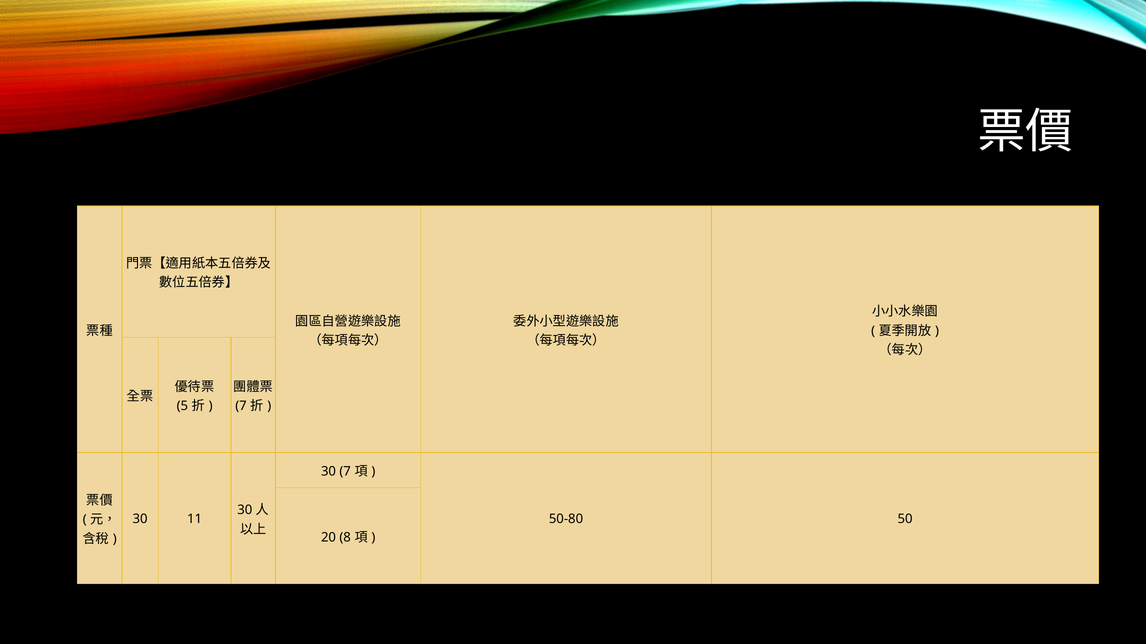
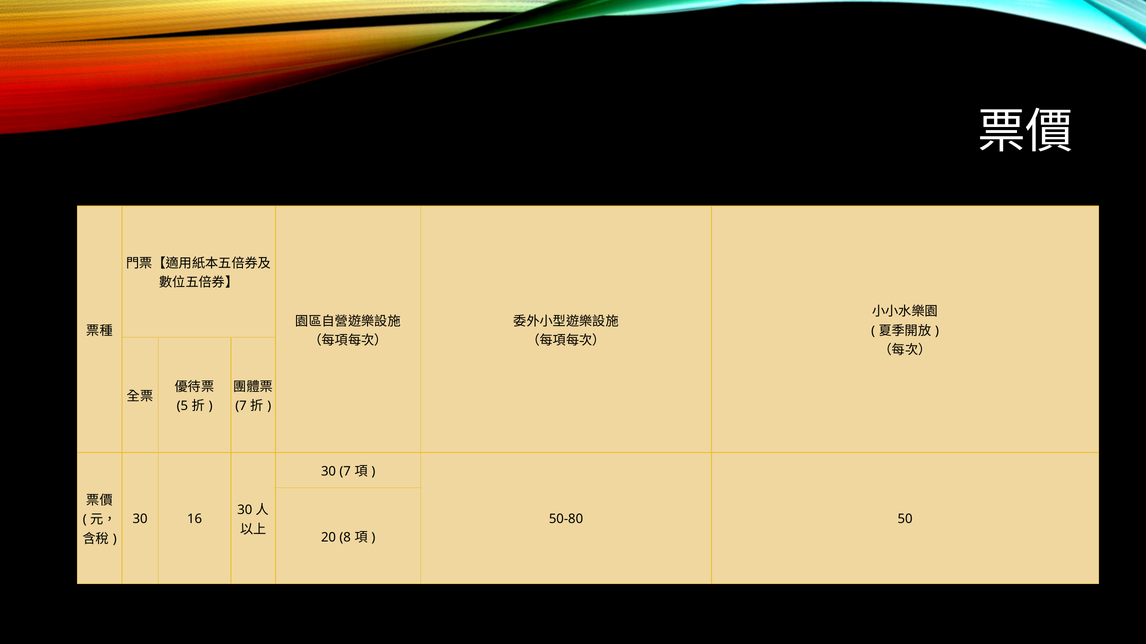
11: 11 -> 16 (195, 519)
